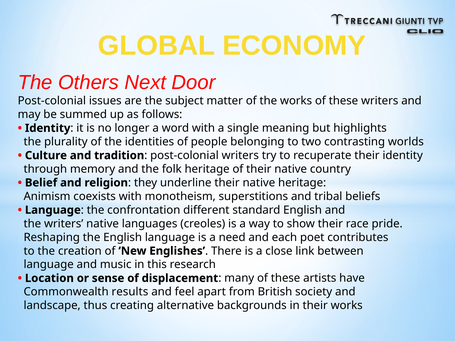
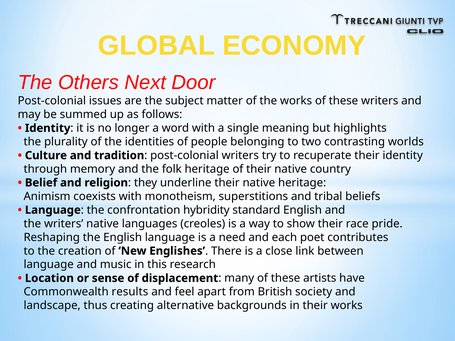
different: different -> hybridity (206, 210)
